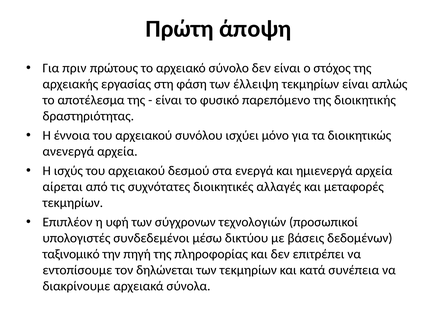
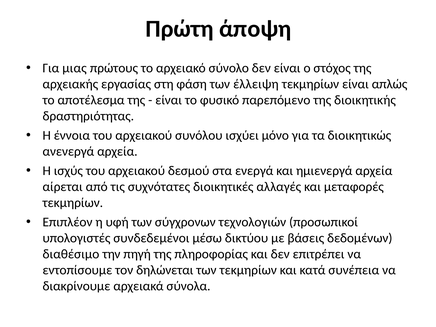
πριν: πριν -> μιας (74, 68)
ταξινομικό: ταξινομικό -> διαθέσιμο (71, 254)
